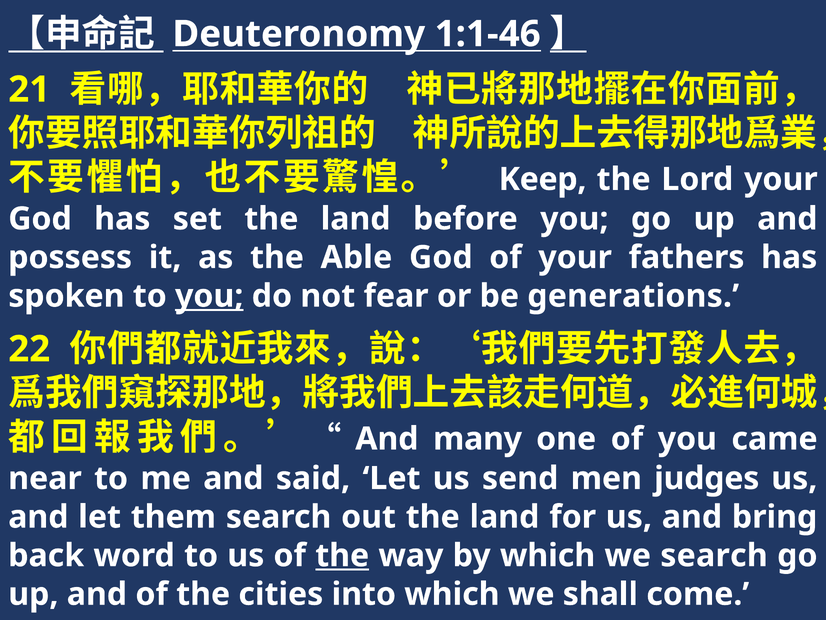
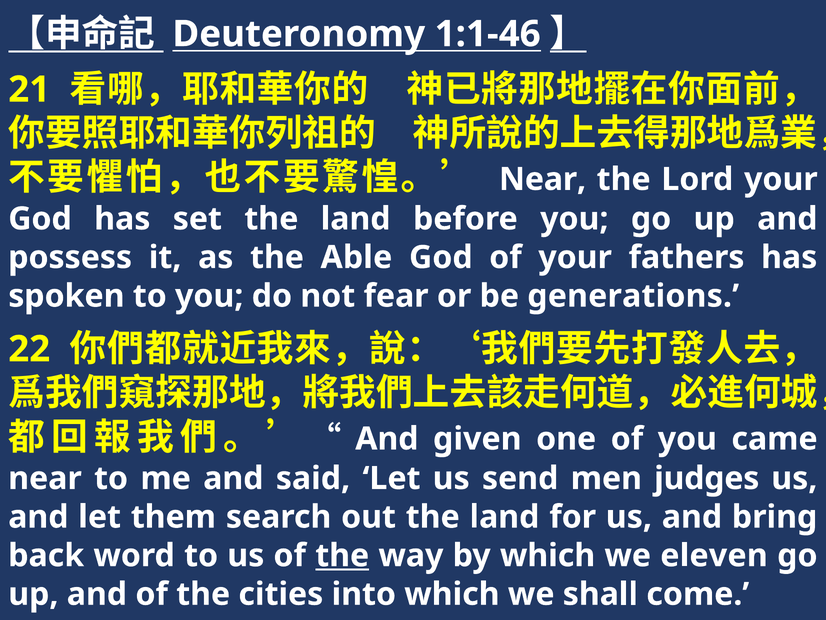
Keep: Keep -> Near (543, 179)
you underline: present -> none (209, 296)
many: many -> given (477, 439)
we search: search -> eleven (714, 555)
